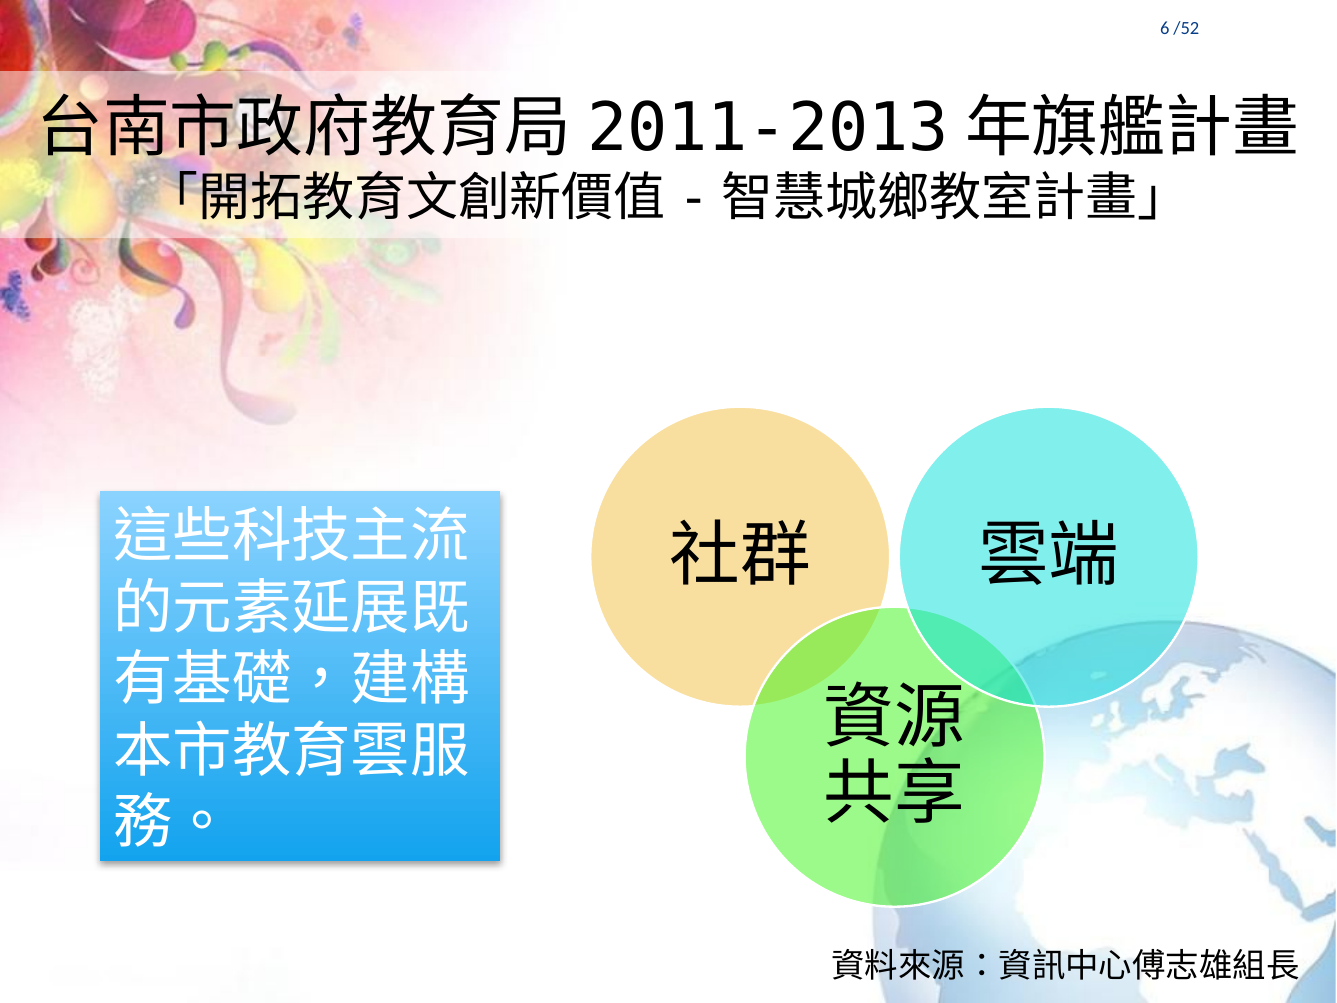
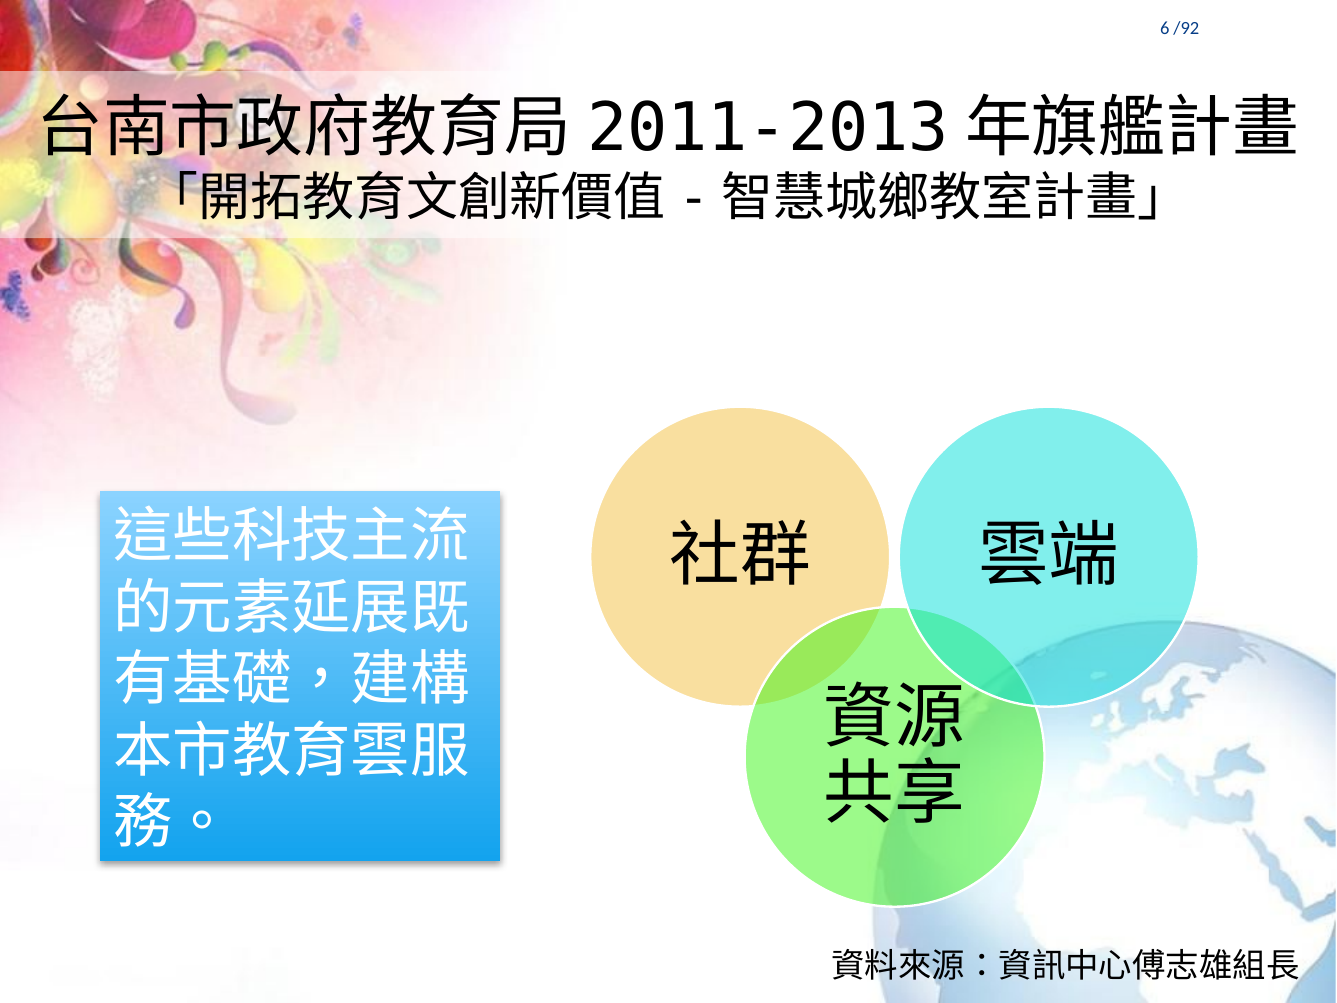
/52: /52 -> /92 (1186, 29)
